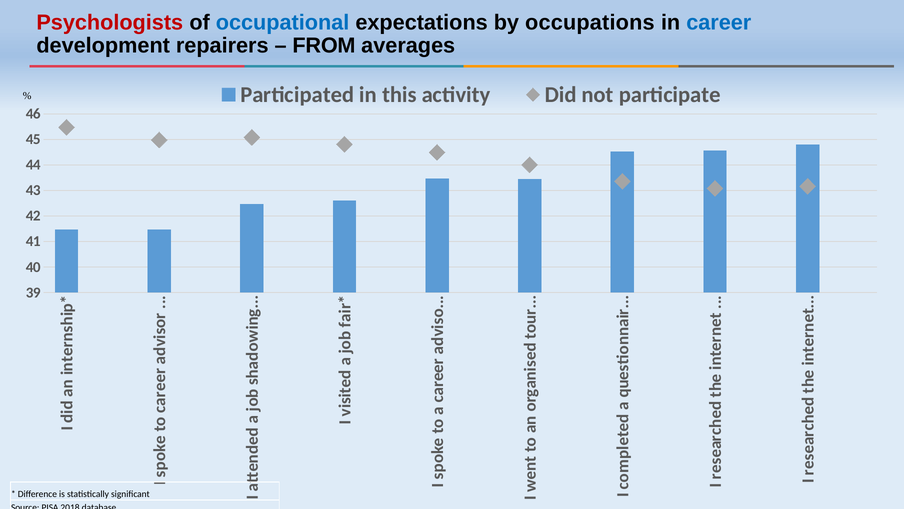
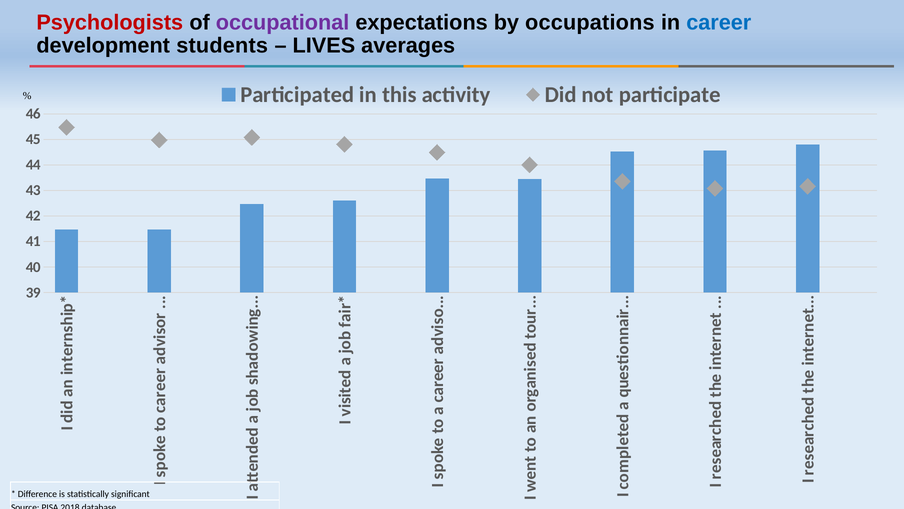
occupational colour: blue -> purple (283, 22)
repairers: repairers -> students (222, 46)
FROM: FROM -> LIVES (324, 46)
